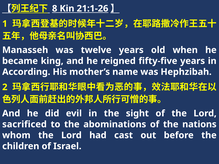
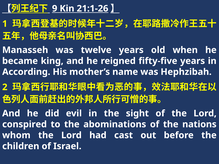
8: 8 -> 9 (55, 9)
sacrificed: sacrificed -> conspired (25, 124)
